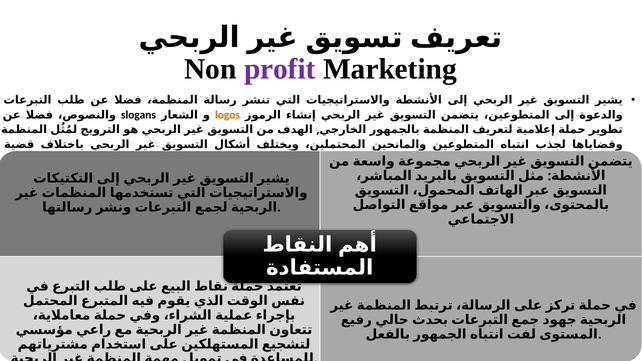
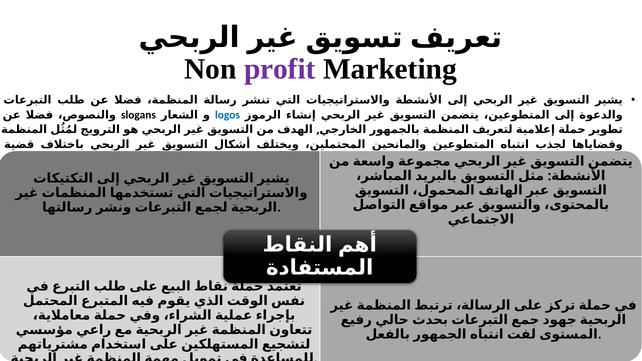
logos colour: orange -> blue (227, 115)
